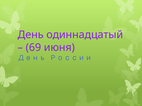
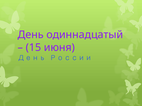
69: 69 -> 15 (33, 48)
